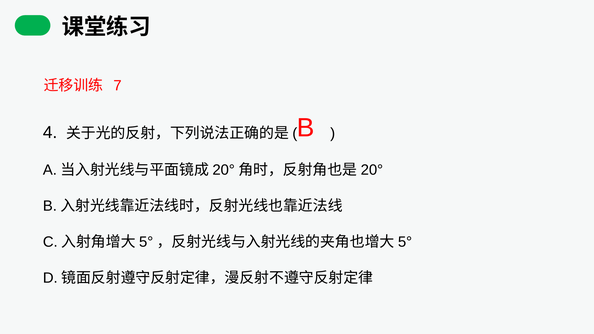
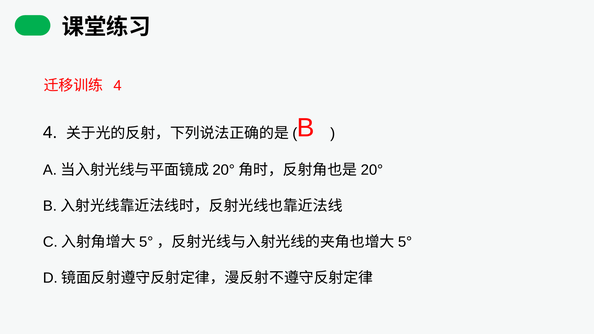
7: 7 -> 4 (117, 86)
